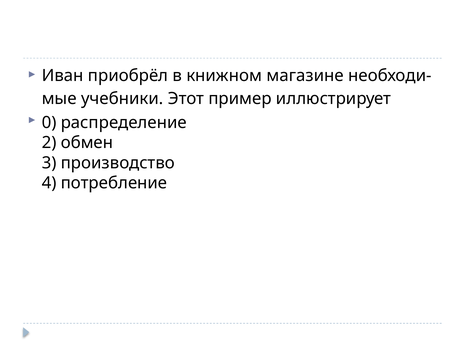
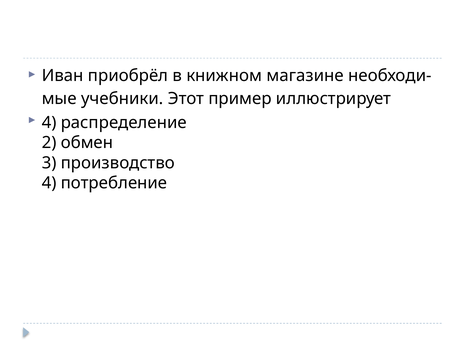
0: 0 -> 4 (49, 122)
